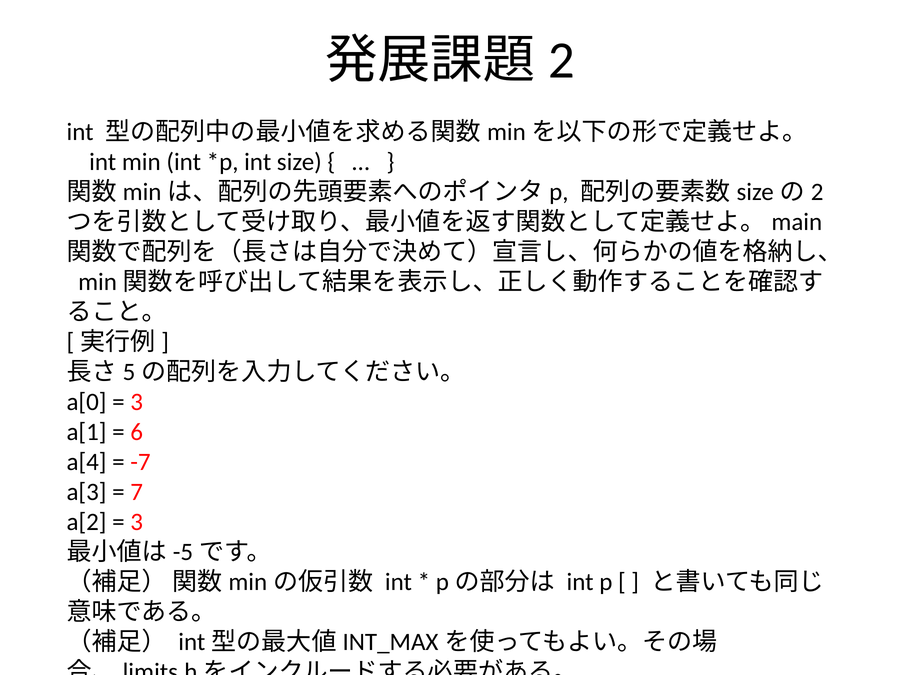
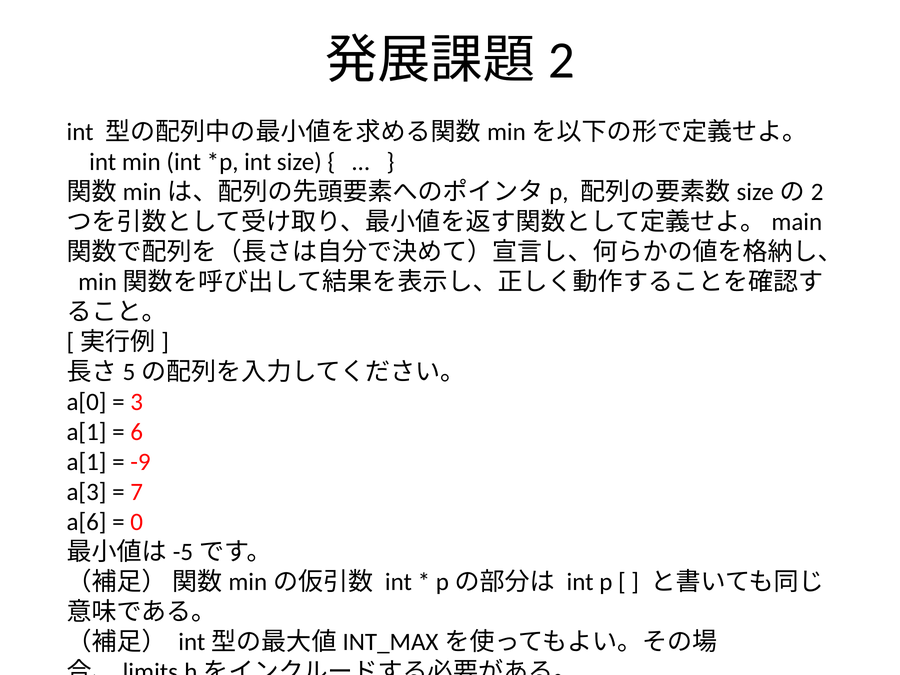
a[4: a[4 -> a[1 (87, 462)
-7: -7 -> -9 (140, 462)
a[2: a[2 -> a[6 (87, 522)
3: 3 -> 0 (137, 522)
